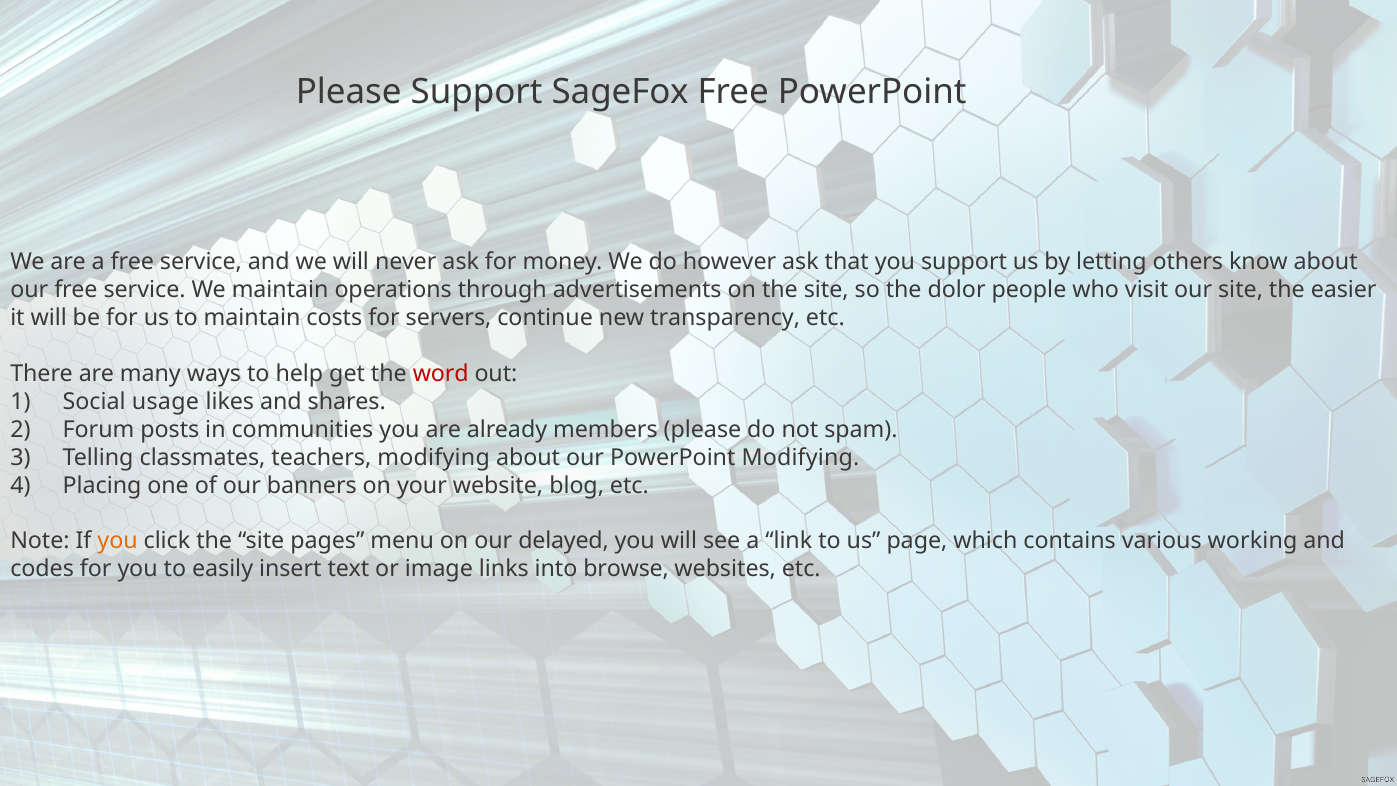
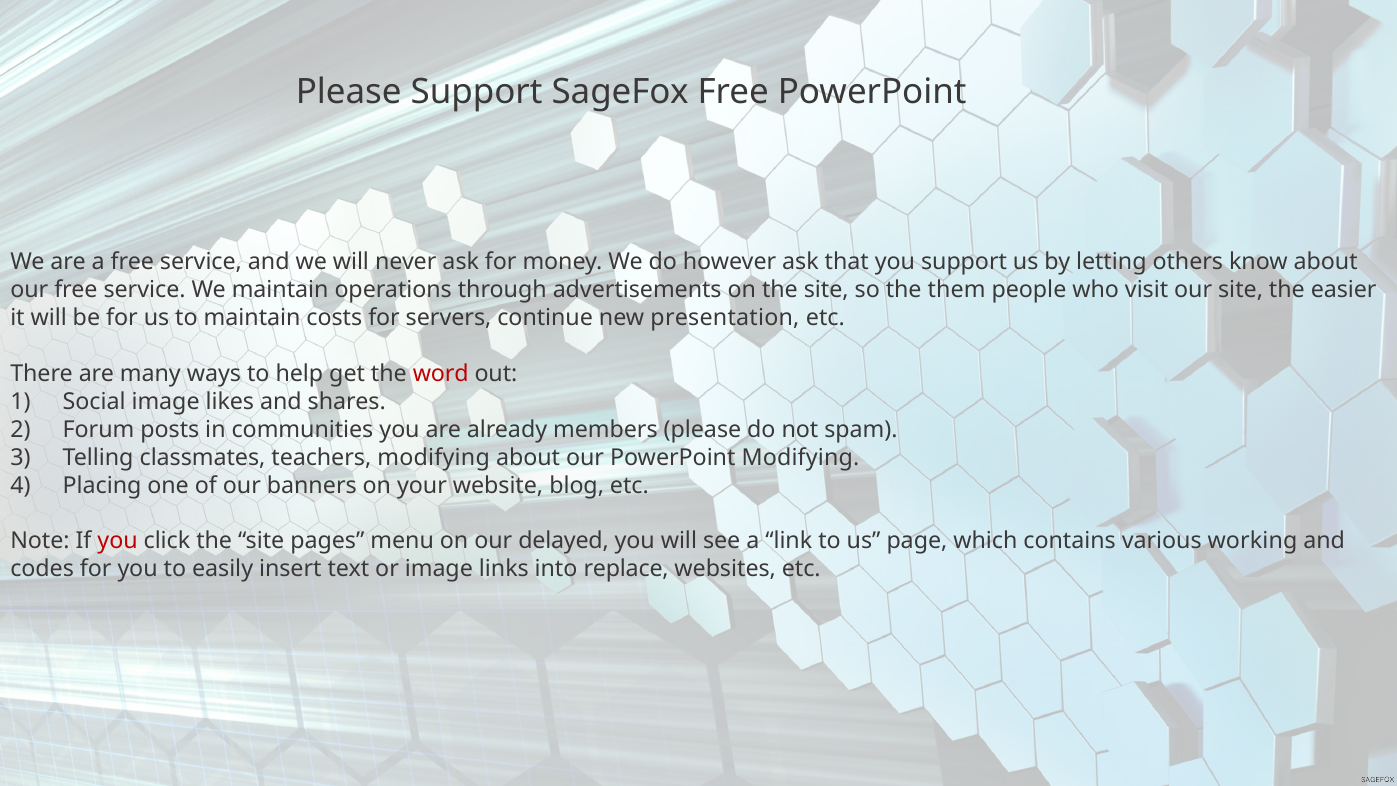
dolor: dolor -> them (957, 290)
transparency: transparency -> presentation (725, 318)
Social usage: usage -> image (166, 401)
you colour: orange -> red (118, 541)
browse: browse -> replace (626, 569)
